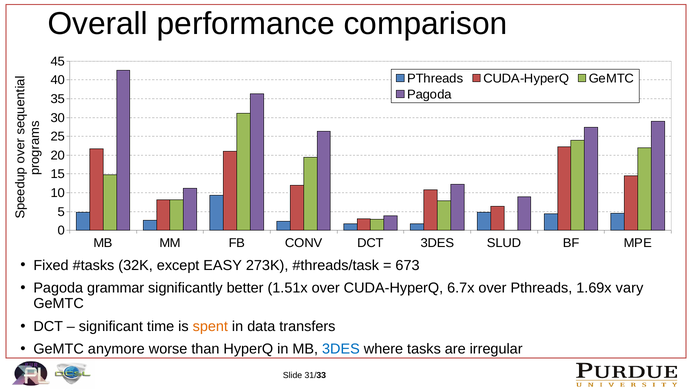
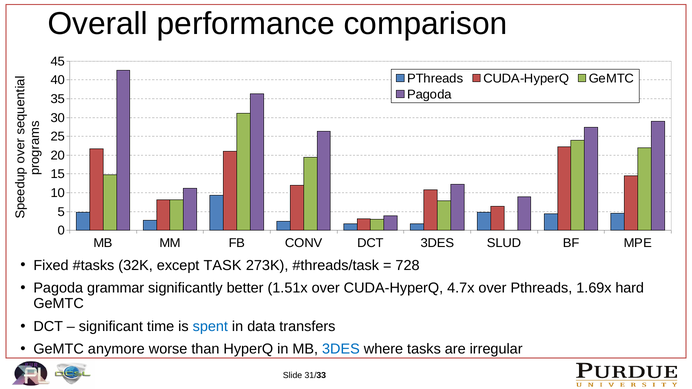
EASY: EASY -> TASK (223, 265)
673: 673 -> 728 (408, 265)
6.7x: 6.7x -> 4.7x (461, 288)
vary: vary -> hard (630, 288)
spent colour: orange -> blue (210, 327)
